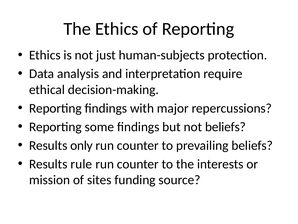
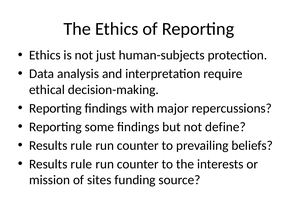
not beliefs: beliefs -> define (225, 127)
only: only -> rule (81, 145)
